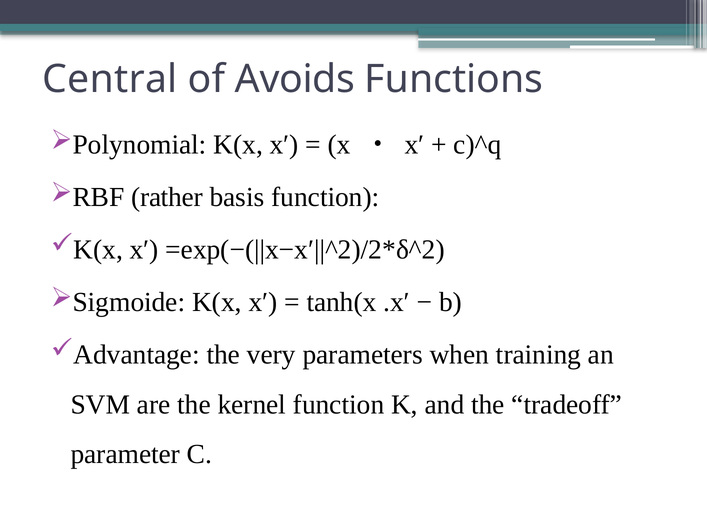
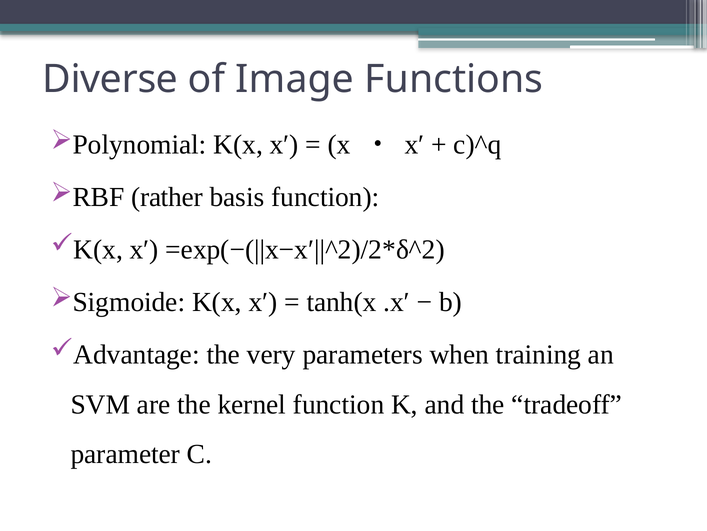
Central: Central -> Diverse (110, 79)
Avoids: Avoids -> Image (295, 79)
